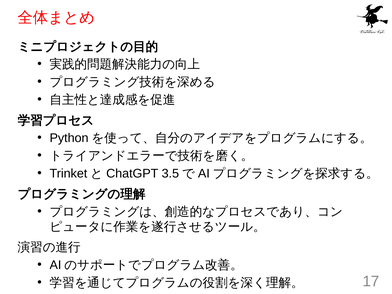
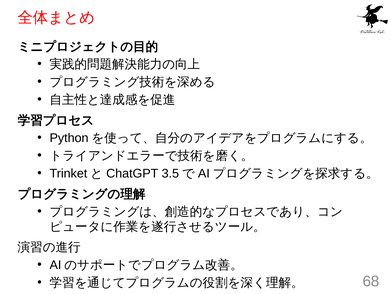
17: 17 -> 68 (371, 281)
